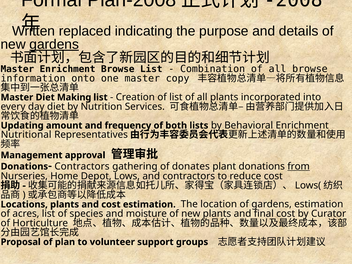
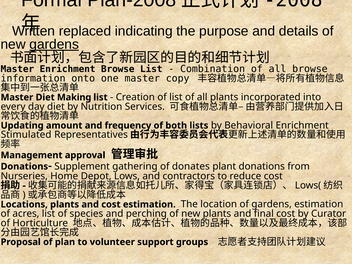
Nutritional: Nutritional -> Stimulated (26, 135)
Contractors: Contractors -> Supplement (82, 166)
from underline: present -> none (299, 166)
moisture: moisture -> perching (146, 214)
